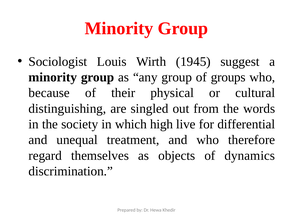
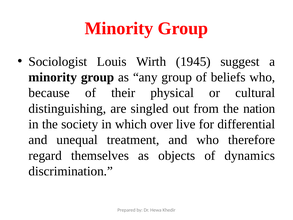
groups: groups -> beliefs (228, 77)
words: words -> nation (259, 108)
high: high -> over (162, 124)
